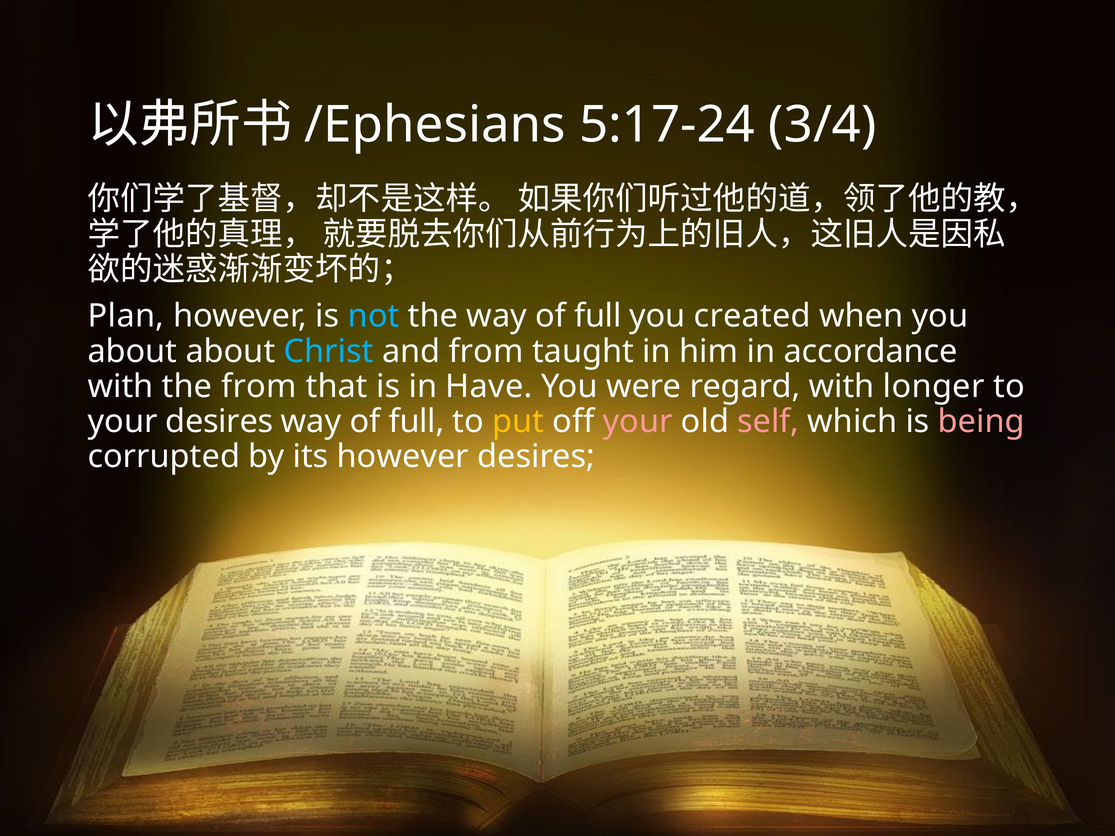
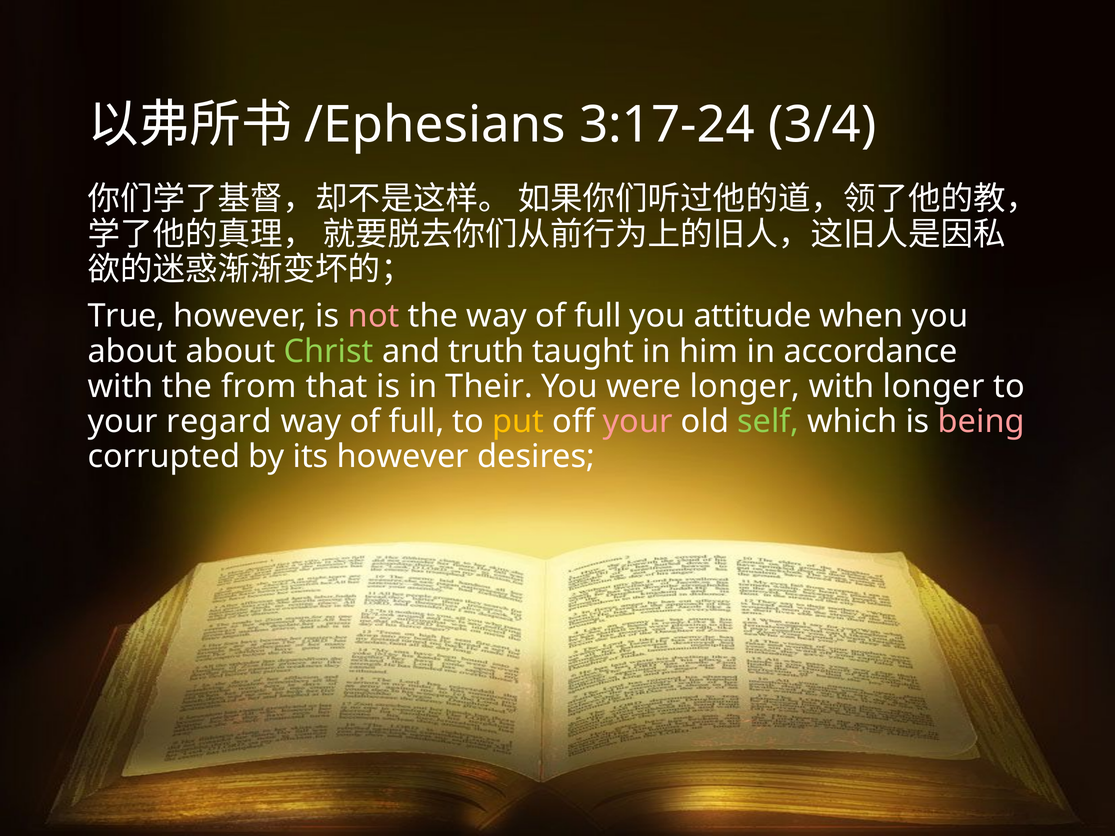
5:17-24: 5:17-24 -> 3:17-24 (667, 125)
Plan: Plan -> True (126, 316)
not colour: light blue -> pink (374, 316)
created: created -> attitude (753, 316)
Christ colour: light blue -> light green (329, 351)
and from: from -> truth (486, 351)
Have: Have -> Their (489, 387)
were regard: regard -> longer (745, 387)
your desires: desires -> regard (219, 422)
self colour: pink -> light green (768, 422)
